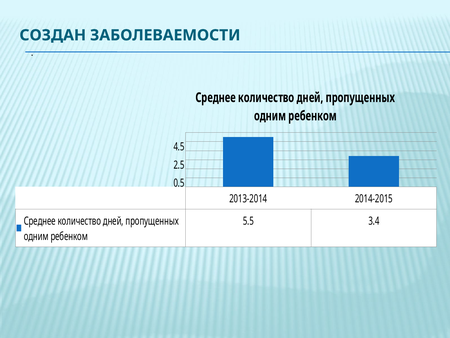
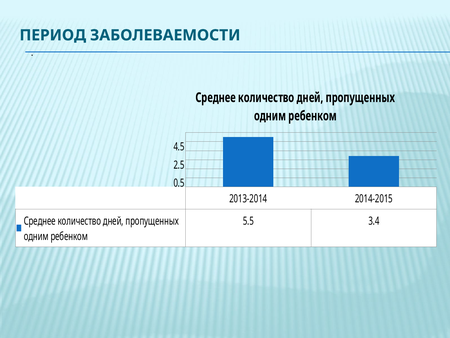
СОЗДАН: СОЗДАН -> ПЕРИОД (53, 35)
